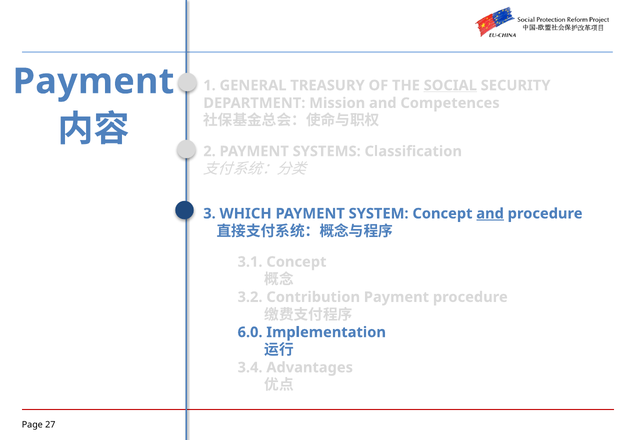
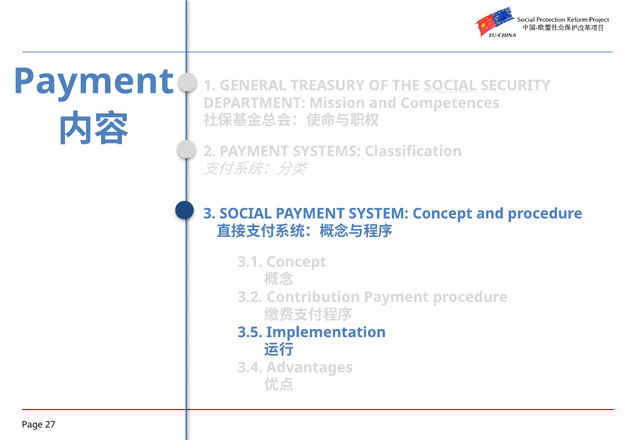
3 WHICH: WHICH -> SOCIAL (246, 214)
and underline: present -> none (490, 214)
6.0: 6.0 -> 3.5 (250, 333)
